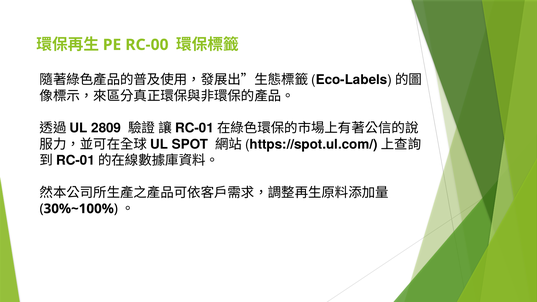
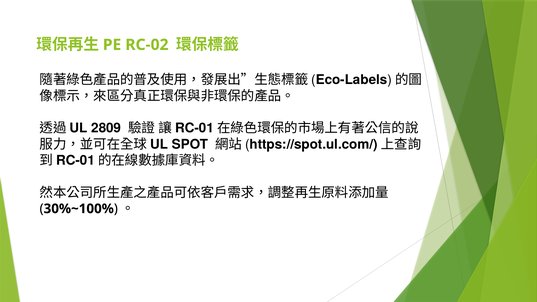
RC-00: RC-00 -> RC-02 (147, 45)
